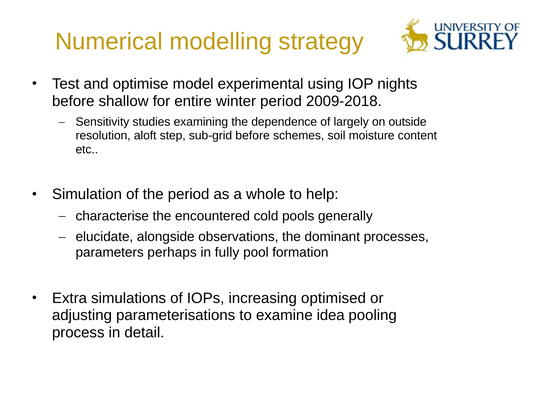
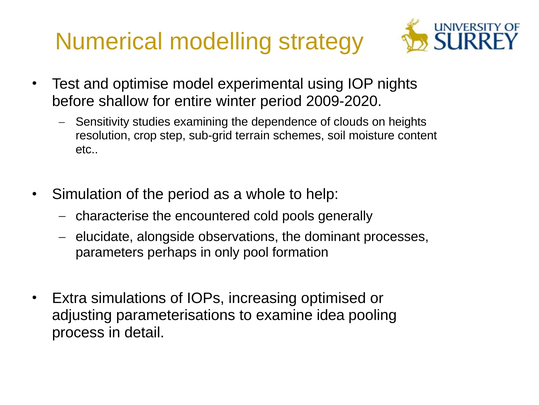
2009-2018: 2009-2018 -> 2009-2020 (344, 101)
largely: largely -> clouds (351, 122)
outside: outside -> heights (408, 122)
aloft: aloft -> crop (145, 135)
sub-grid before: before -> terrain (253, 135)
fully: fully -> only (227, 252)
